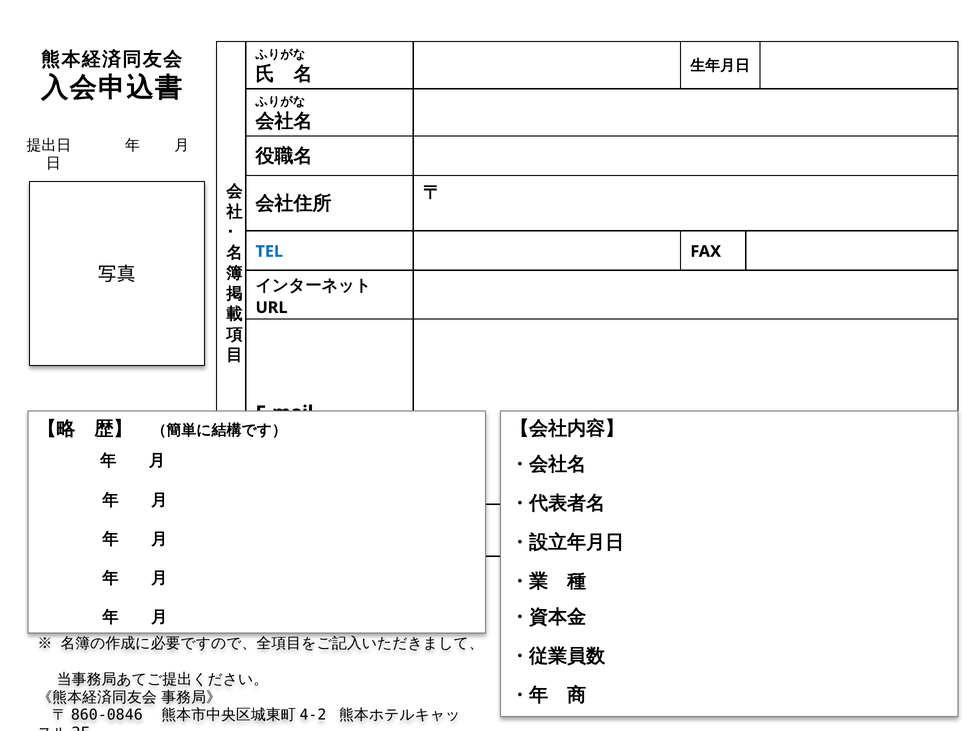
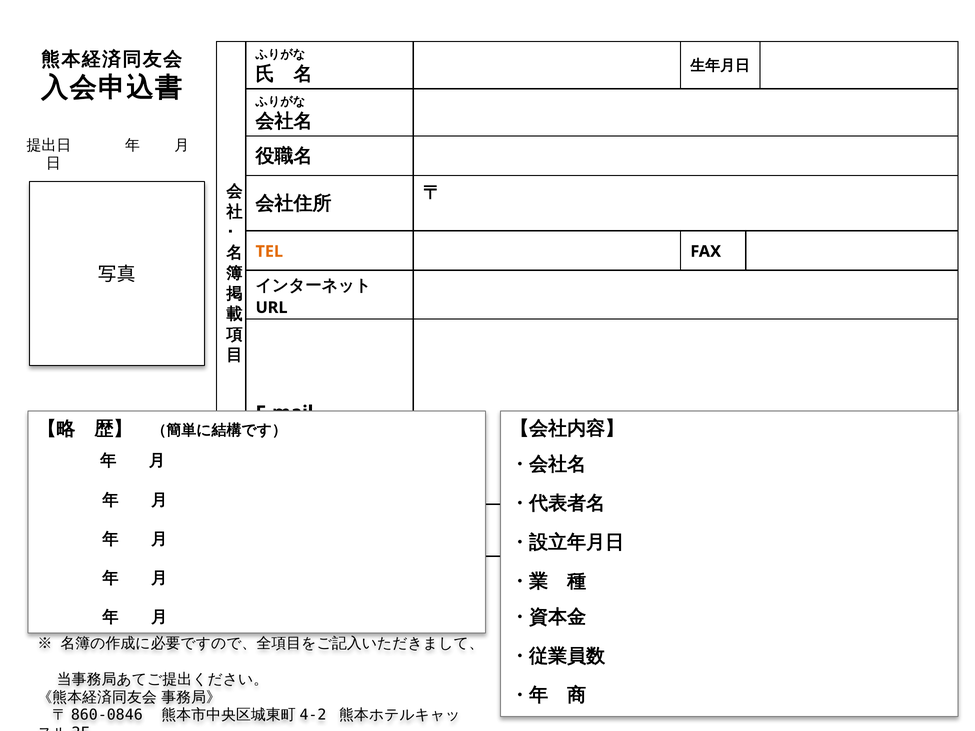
TEL colour: blue -> orange (269, 252)
